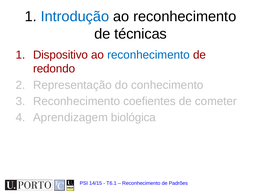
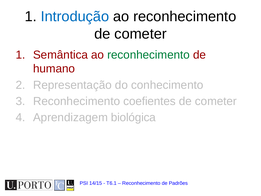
técnicas: técnicas -> cometer (141, 34)
Dispositivo: Dispositivo -> Semântica (60, 55)
reconhecimento colour: blue -> green (149, 55)
redondo: redondo -> humano (54, 69)
